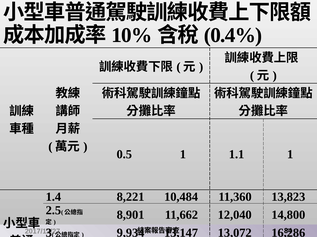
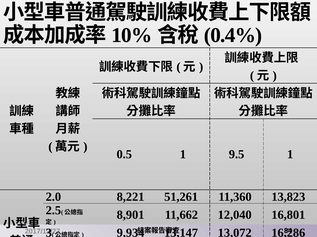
1.1: 1.1 -> 9.5 (237, 155)
1.4: 1.4 -> 2.0 (53, 197)
10,484: 10,484 -> 51,261 (181, 197)
14,800: 14,800 -> 16,801 (288, 215)
